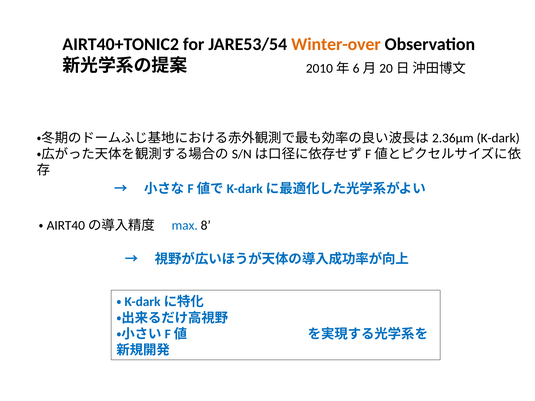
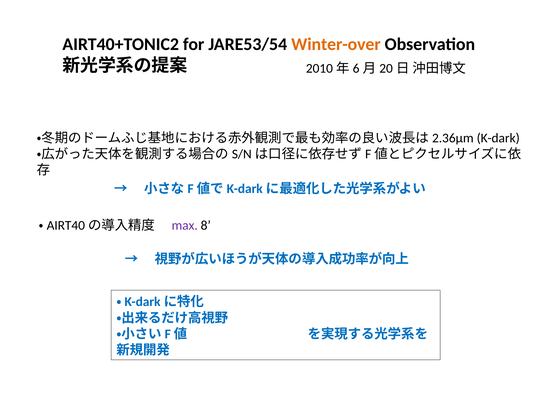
max colour: blue -> purple (185, 226)
